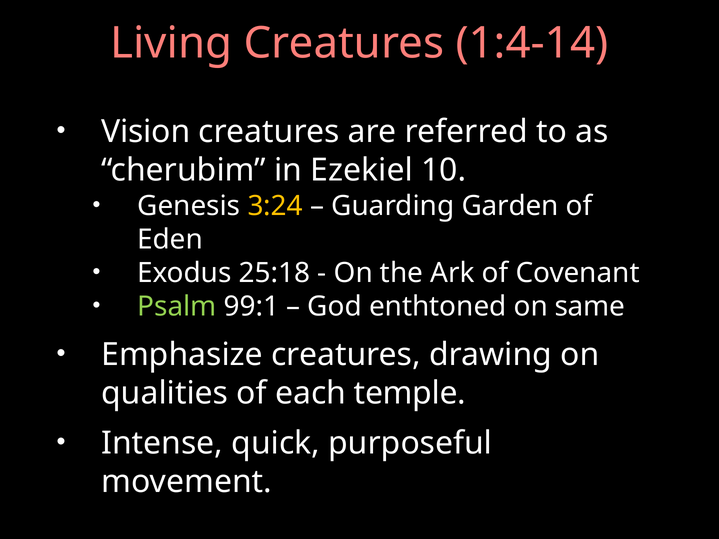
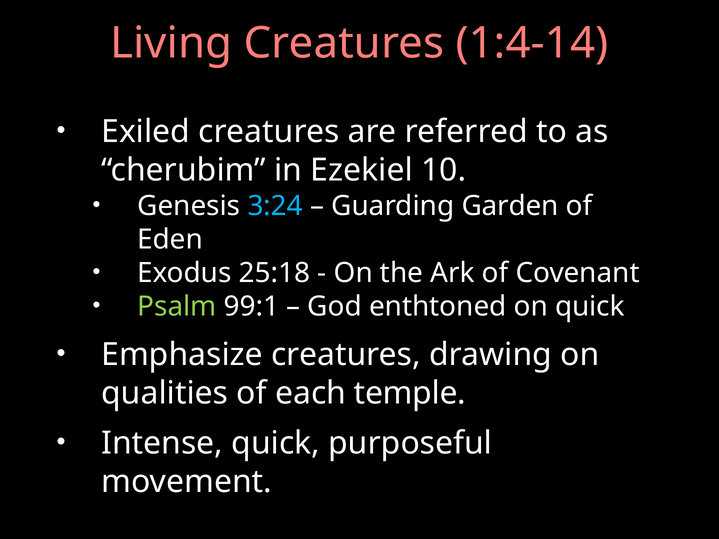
Vision: Vision -> Exiled (146, 132)
3:24 colour: yellow -> light blue (275, 206)
on same: same -> quick (590, 307)
